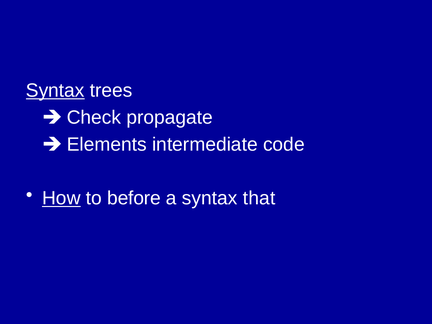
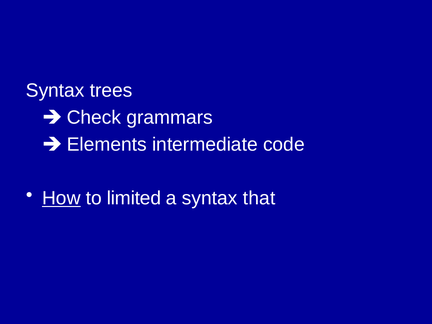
Syntax underline: present -> none (55, 91)
propagate: propagate -> grammars (170, 118)
before: before -> limited (134, 198)
